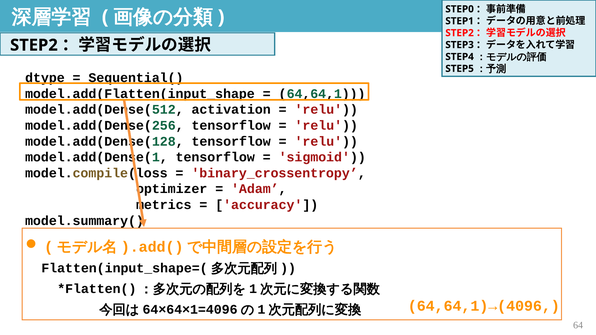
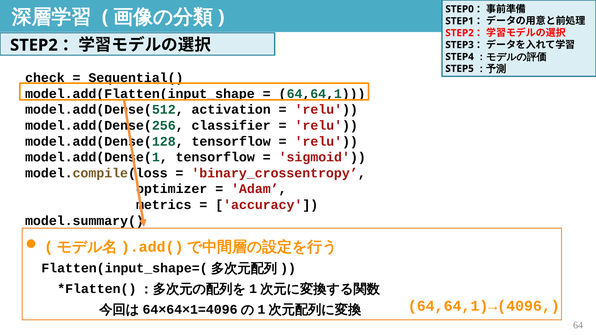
dtype: dtype -> check (45, 78)
tensorflow: tensorflow -> classifier (231, 126)
